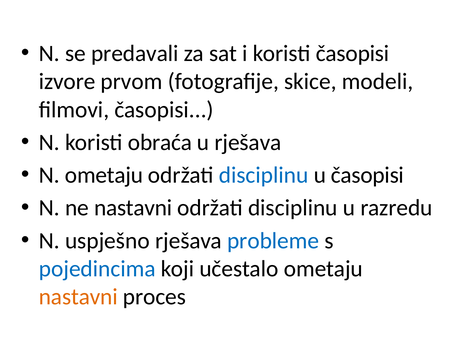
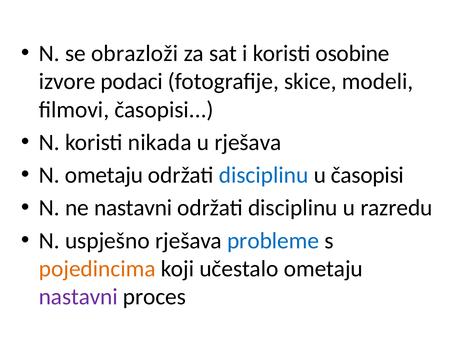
predavali: predavali -> obrazloži (135, 53)
koristi časopisi: časopisi -> osobine (353, 53)
prvom: prvom -> podaci (132, 82)
obraća: obraća -> nikada (160, 142)
pojedincima colour: blue -> orange (97, 269)
nastavni colour: orange -> purple (78, 297)
